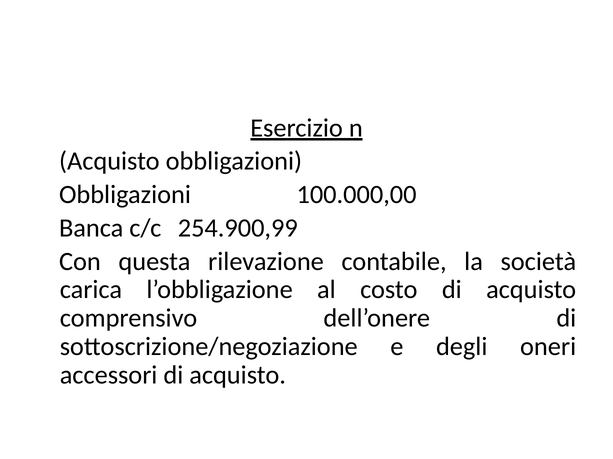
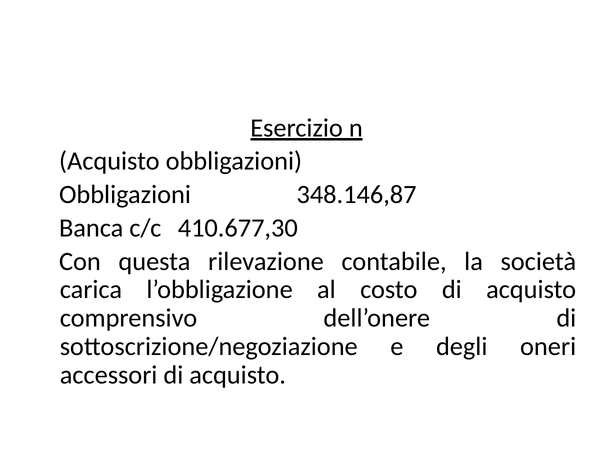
100.000,00: 100.000,00 -> 348.146,87 (357, 195)
254.900,99: 254.900,99 -> 410.677,30 (238, 228)
